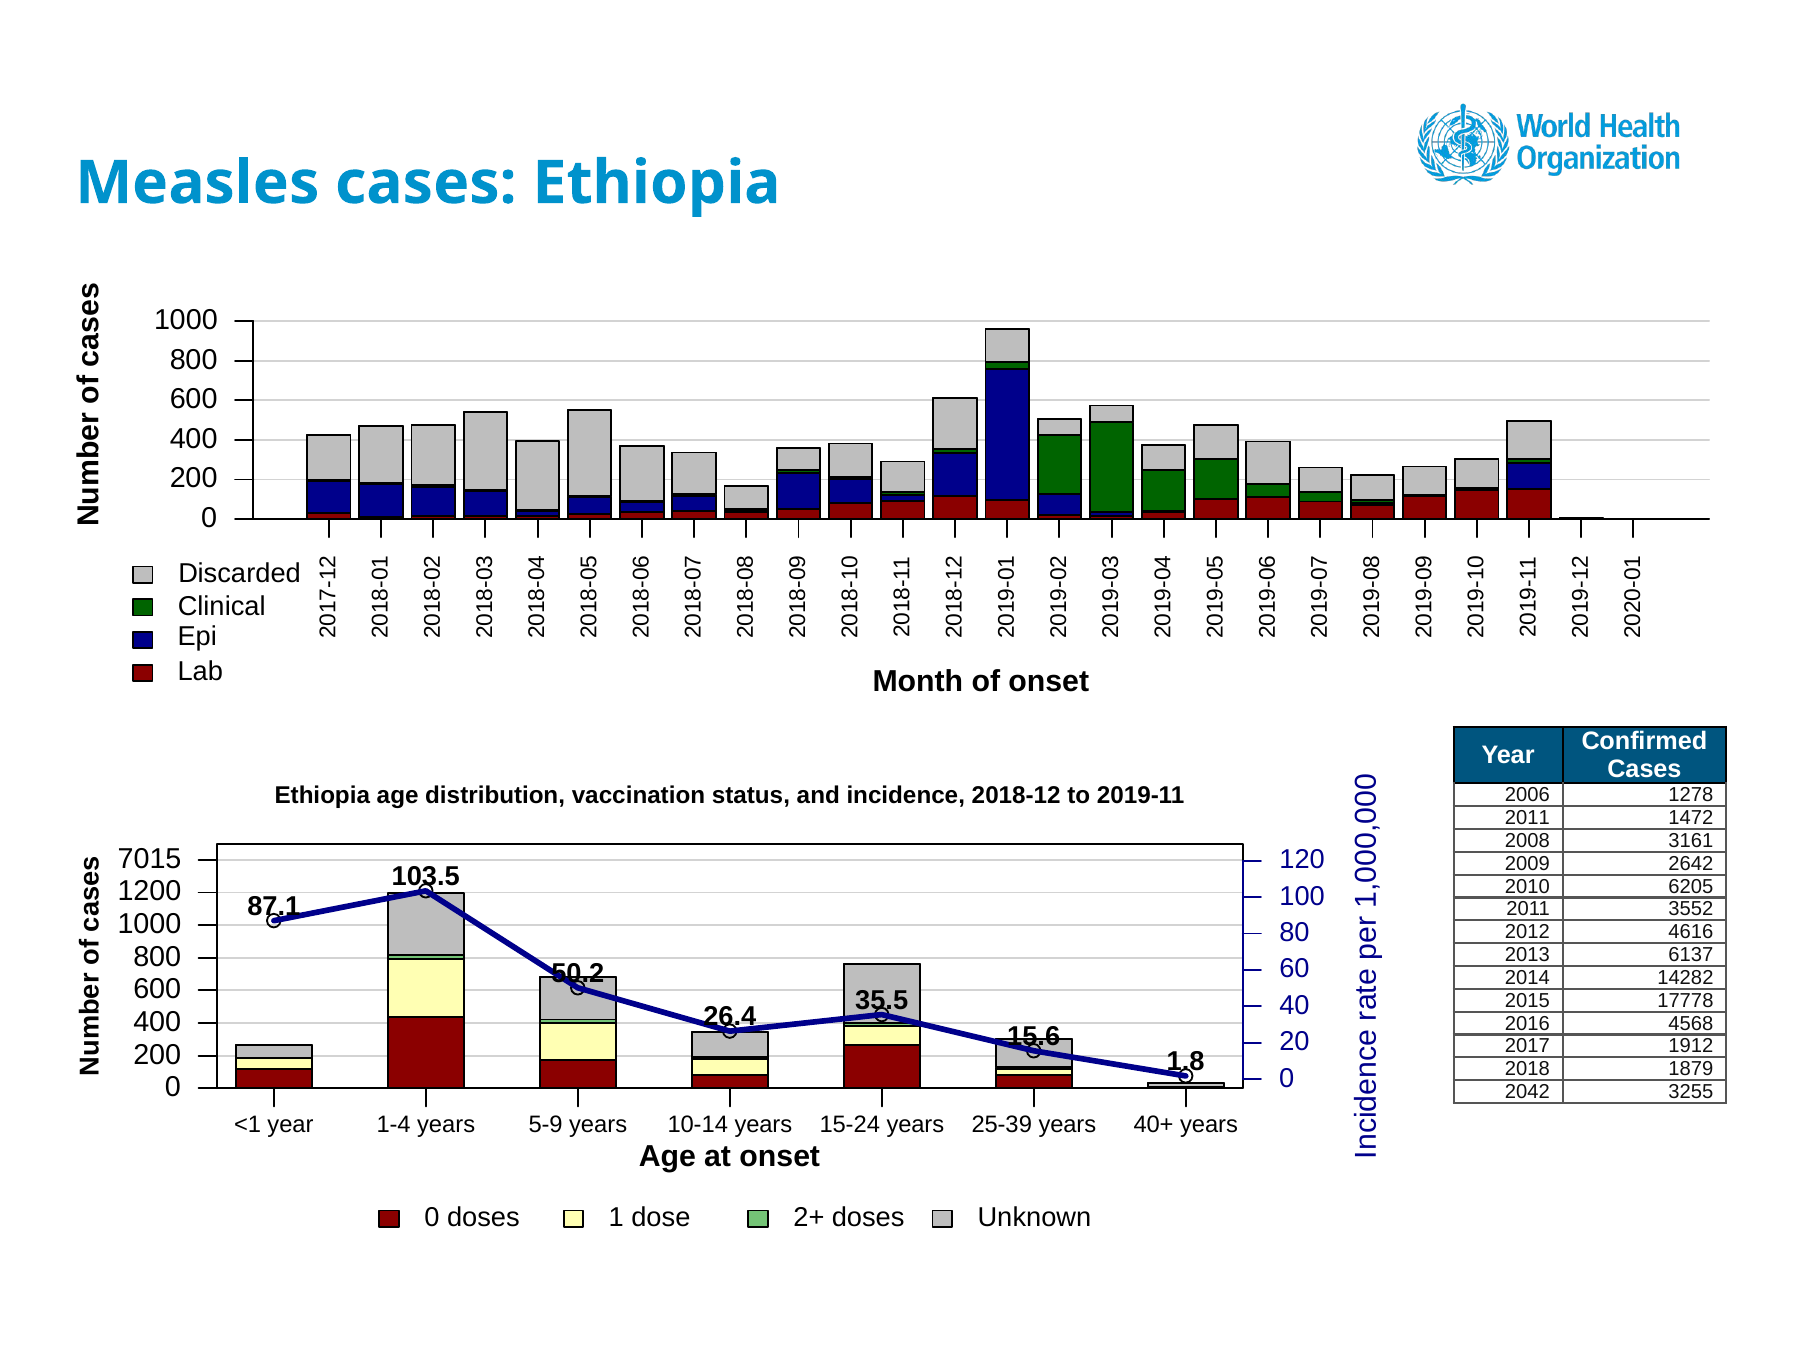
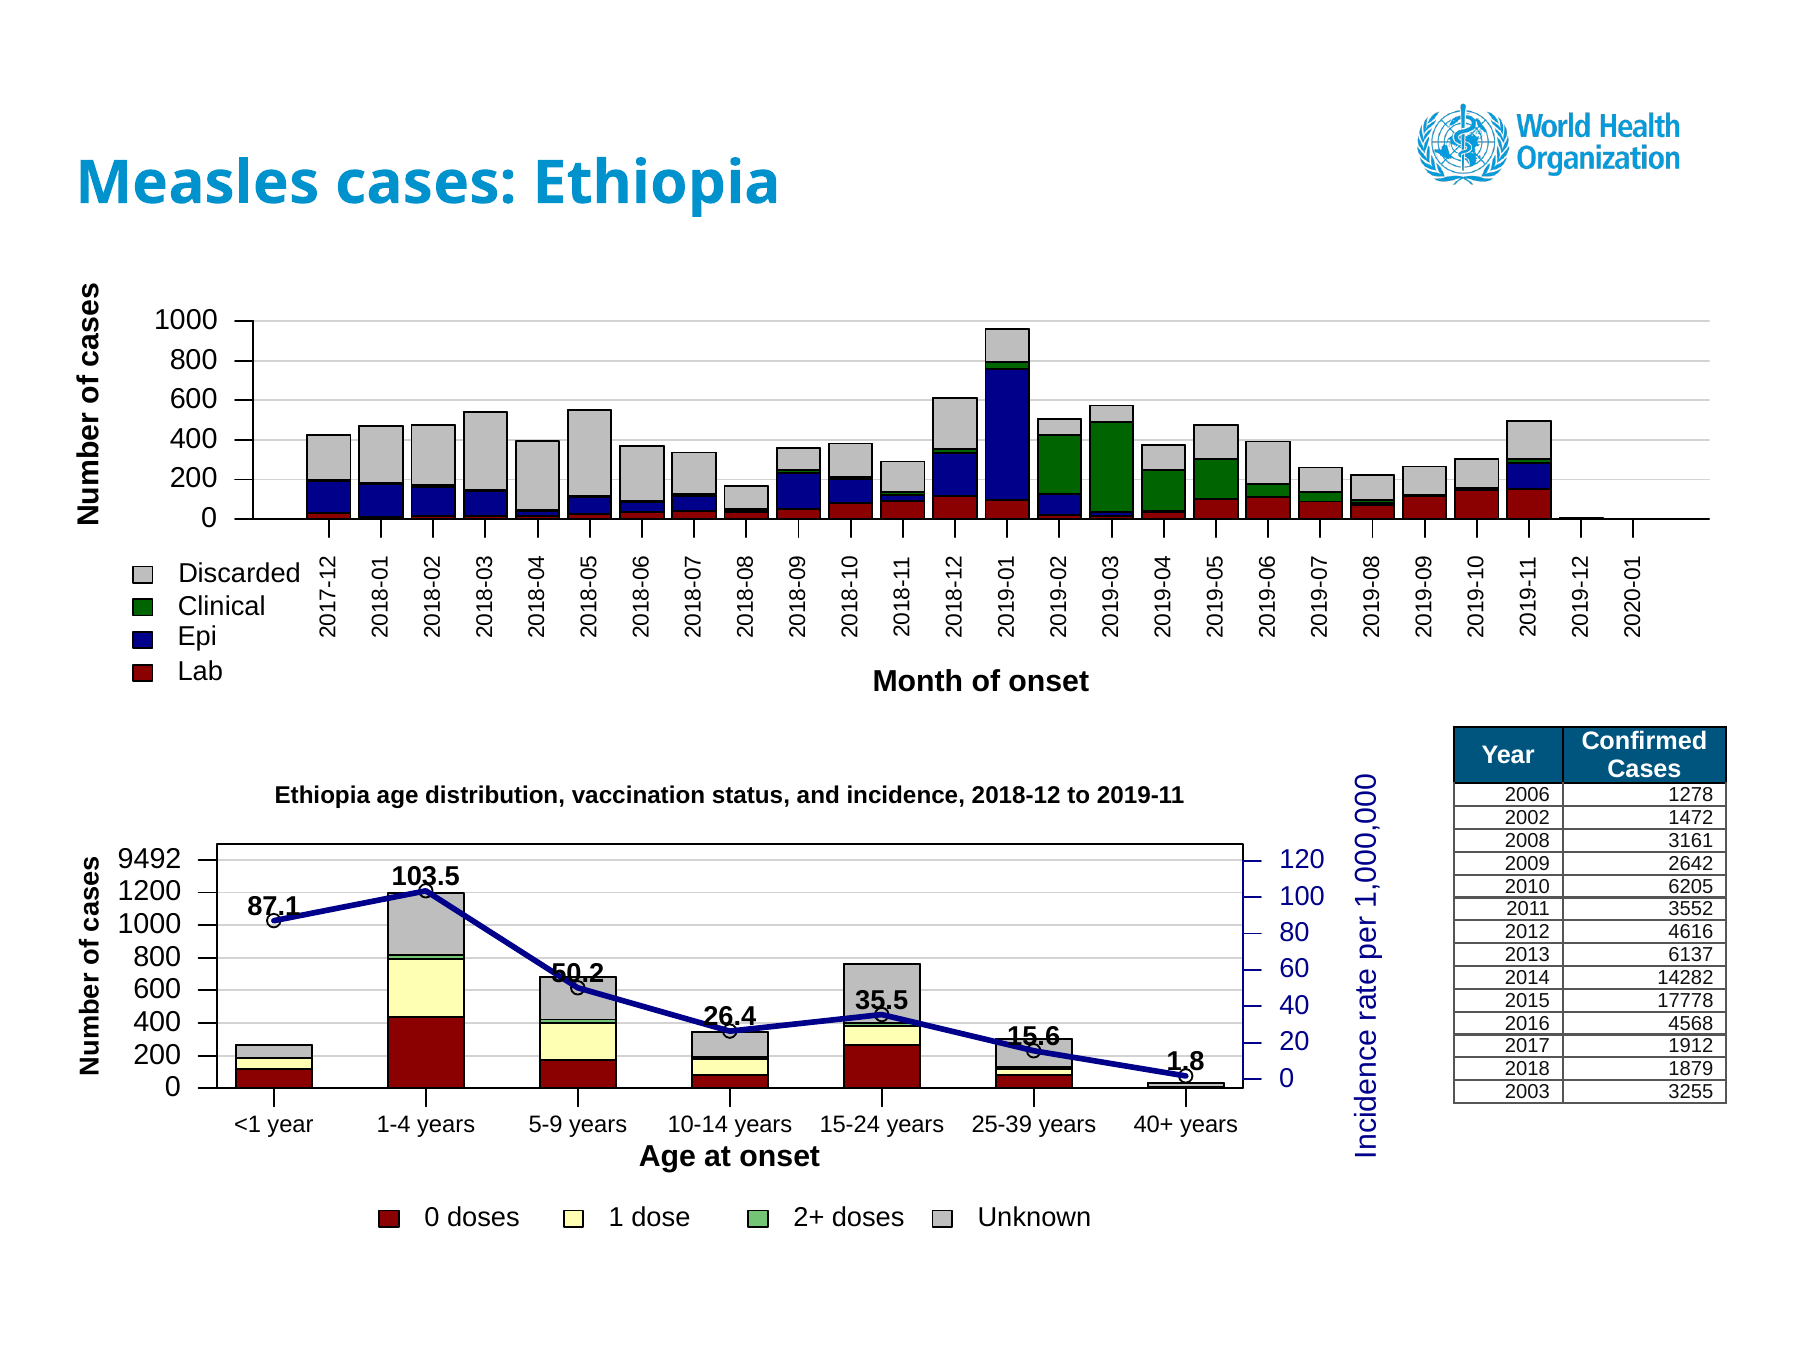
2011: 2011 -> 2002 (1527, 818)
7015: 7015 -> 9492 (150, 859)
2042: 2042 -> 2003 (1527, 1092)
